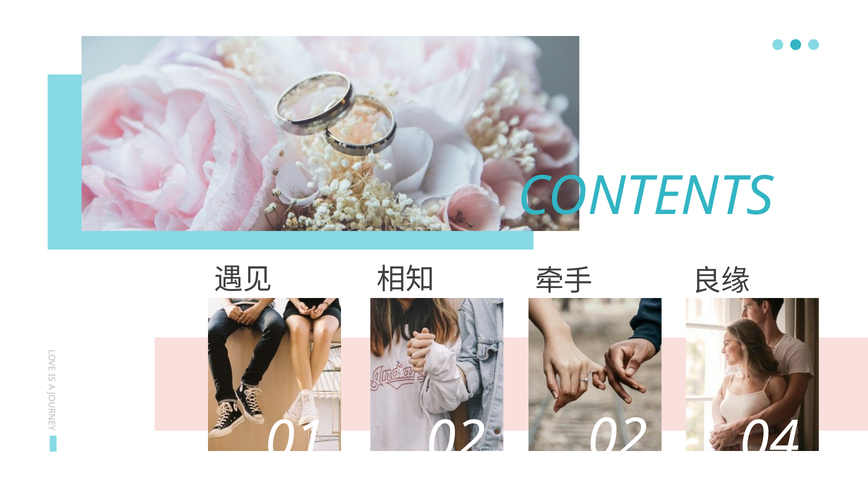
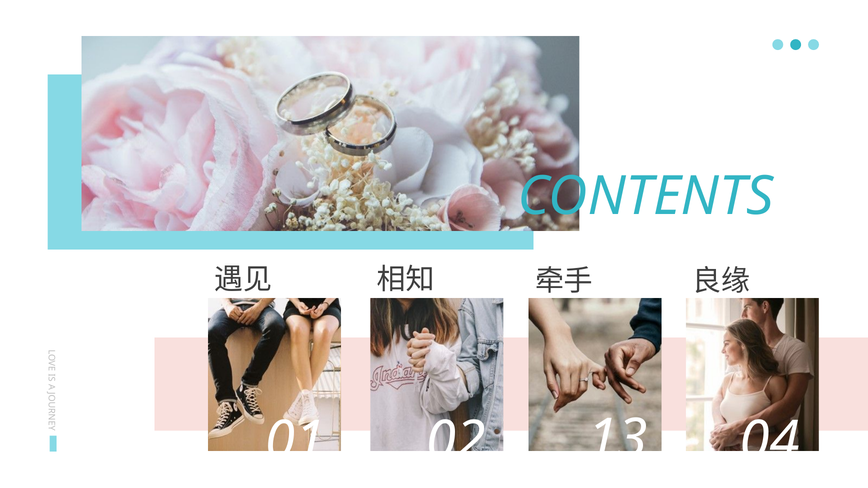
02 02: 02 -> 13 (618, 439)
